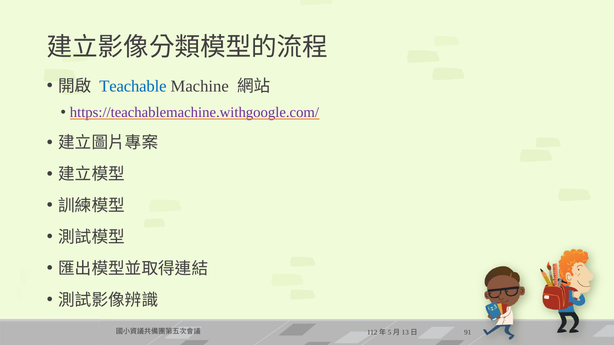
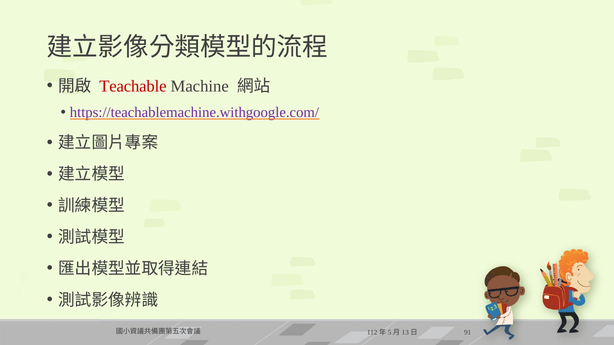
Teachable colour: blue -> red (133, 86)
